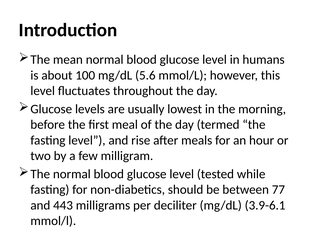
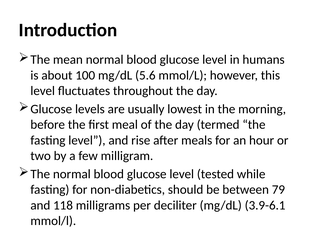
77: 77 -> 79 (278, 190)
443: 443 -> 118 (63, 205)
